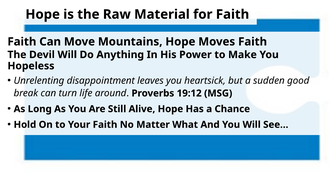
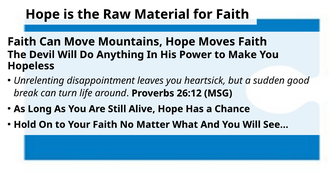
19:12: 19:12 -> 26:12 (189, 93)
